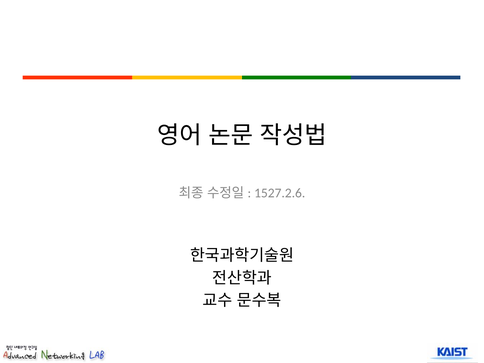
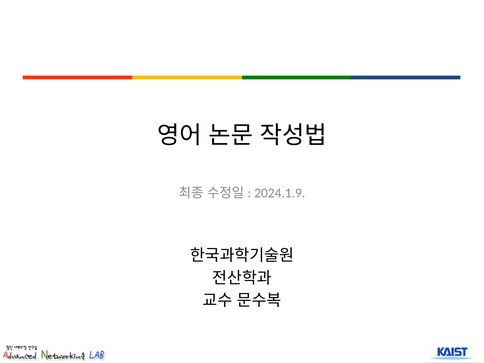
1527.2.6: 1527.2.6 -> 2024.1.9 (280, 193)
